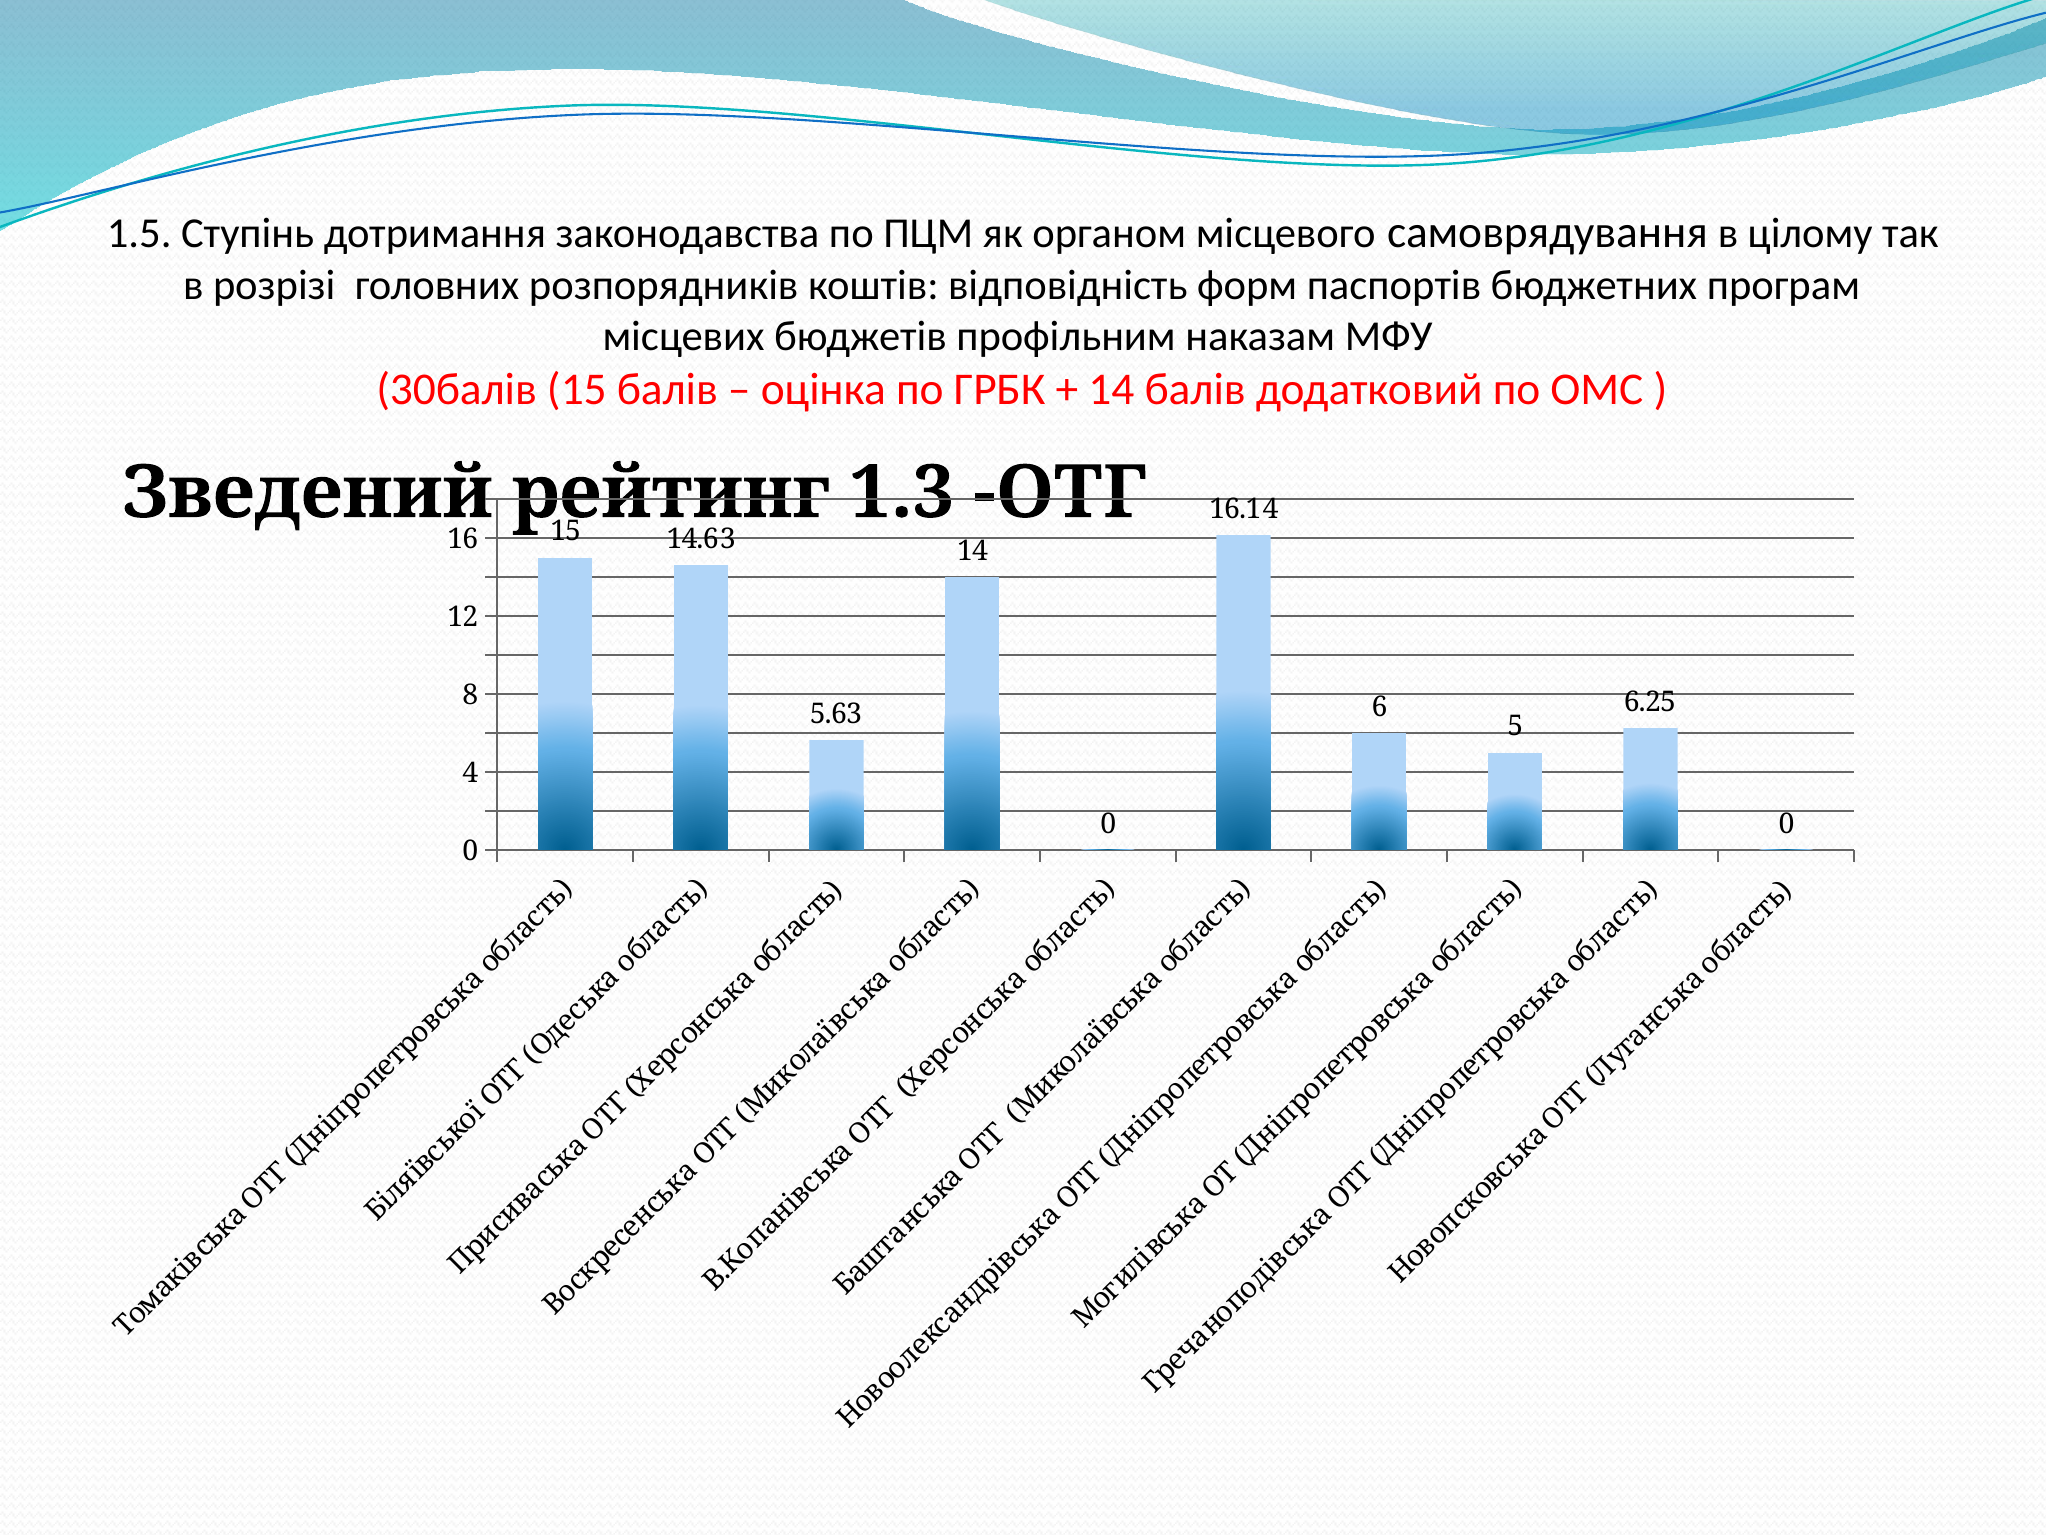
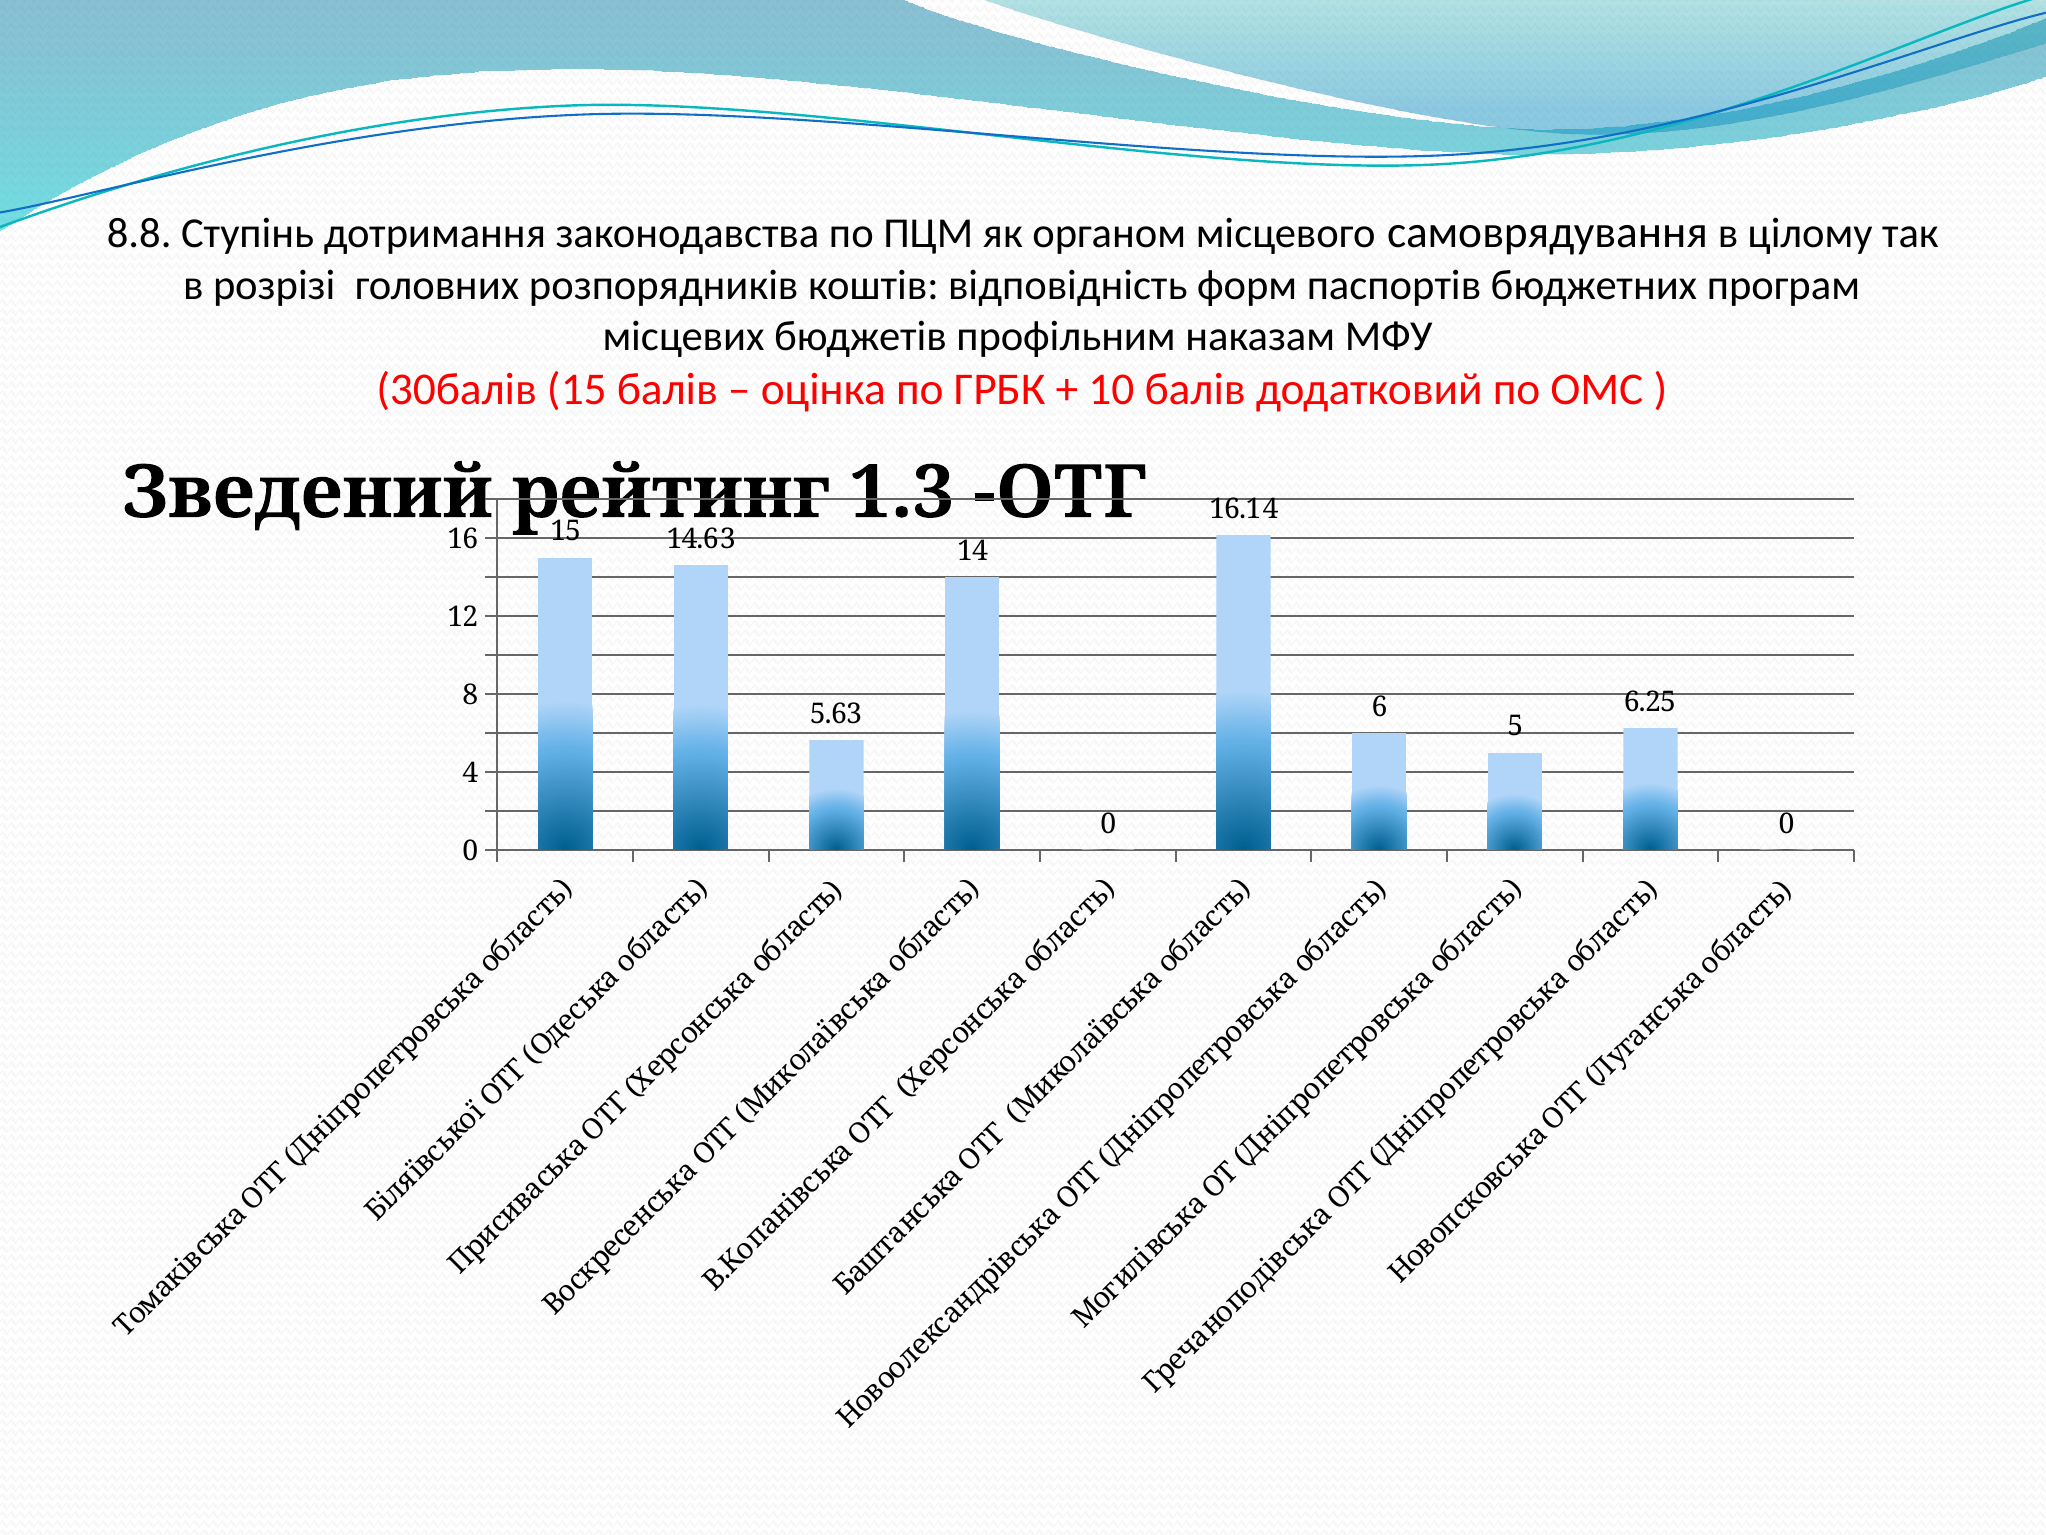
1.5: 1.5 -> 8.8 (139, 233)
14: 14 -> 10 (1111, 389)
